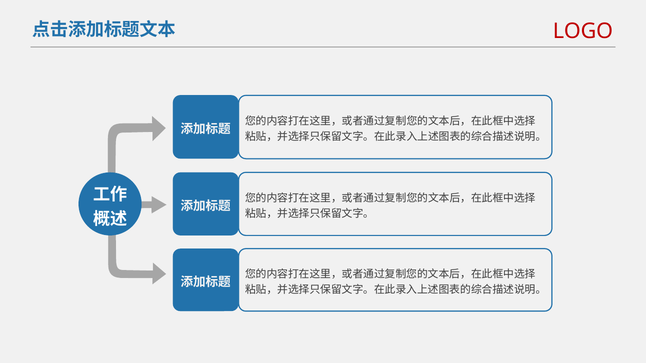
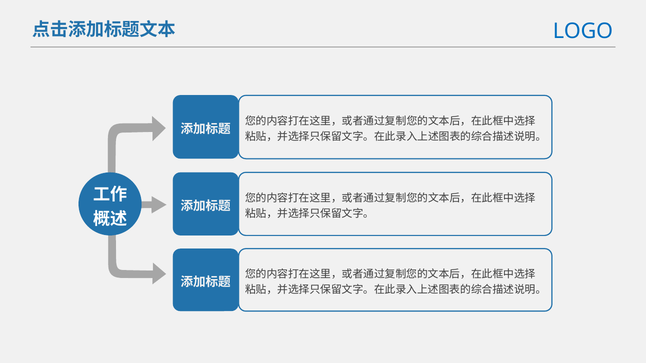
LOGO colour: red -> blue (583, 31)
